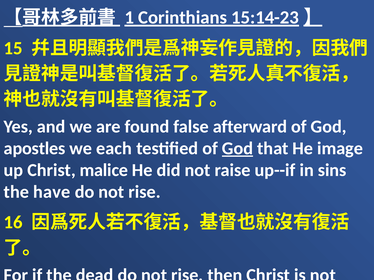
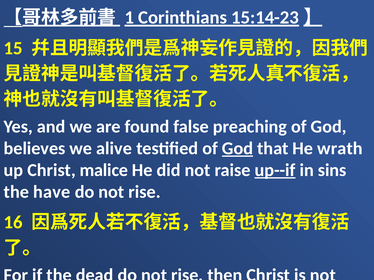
afterward: afterward -> preaching (250, 127)
apostles: apostles -> believes (35, 149)
each: each -> alive (114, 149)
image: image -> wrath (340, 149)
up--if underline: none -> present (275, 170)
